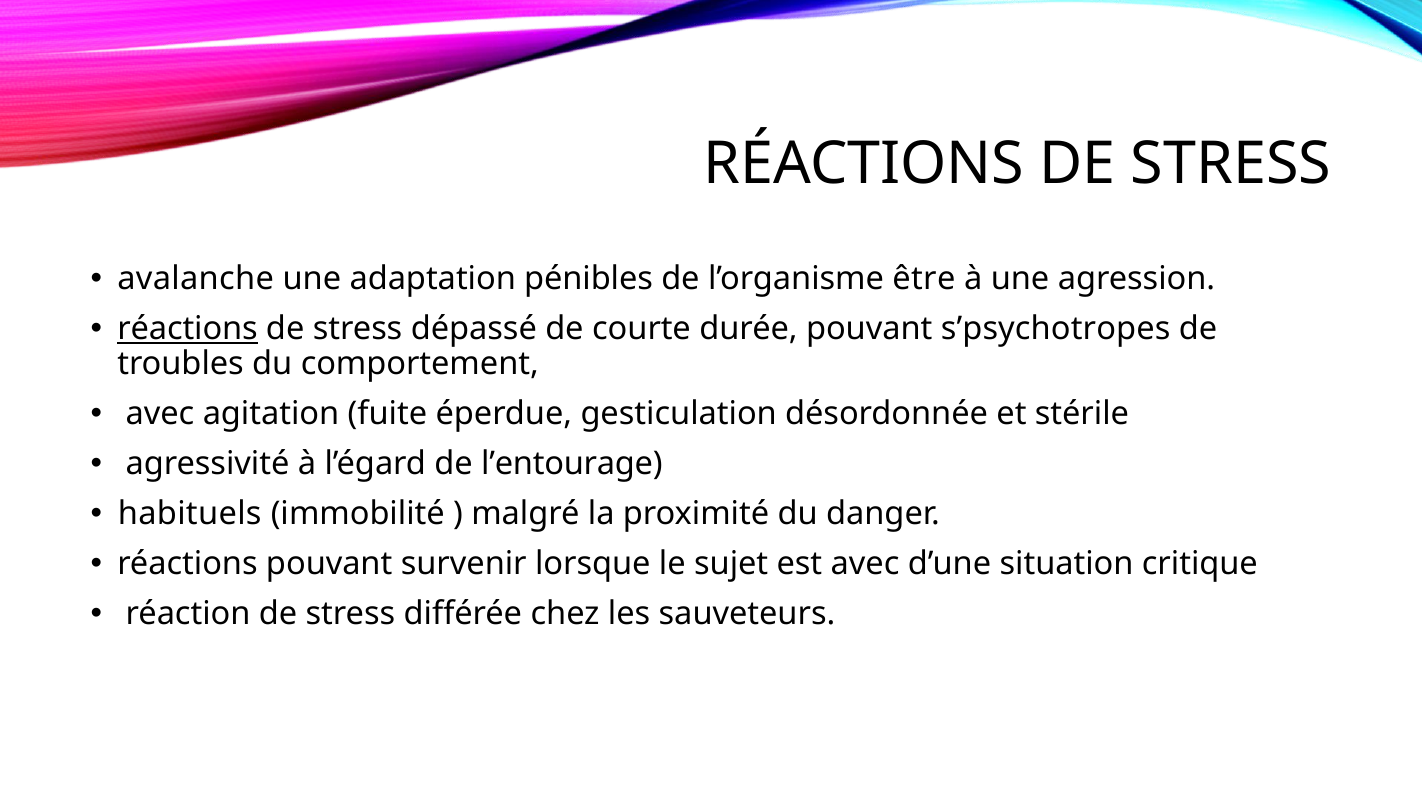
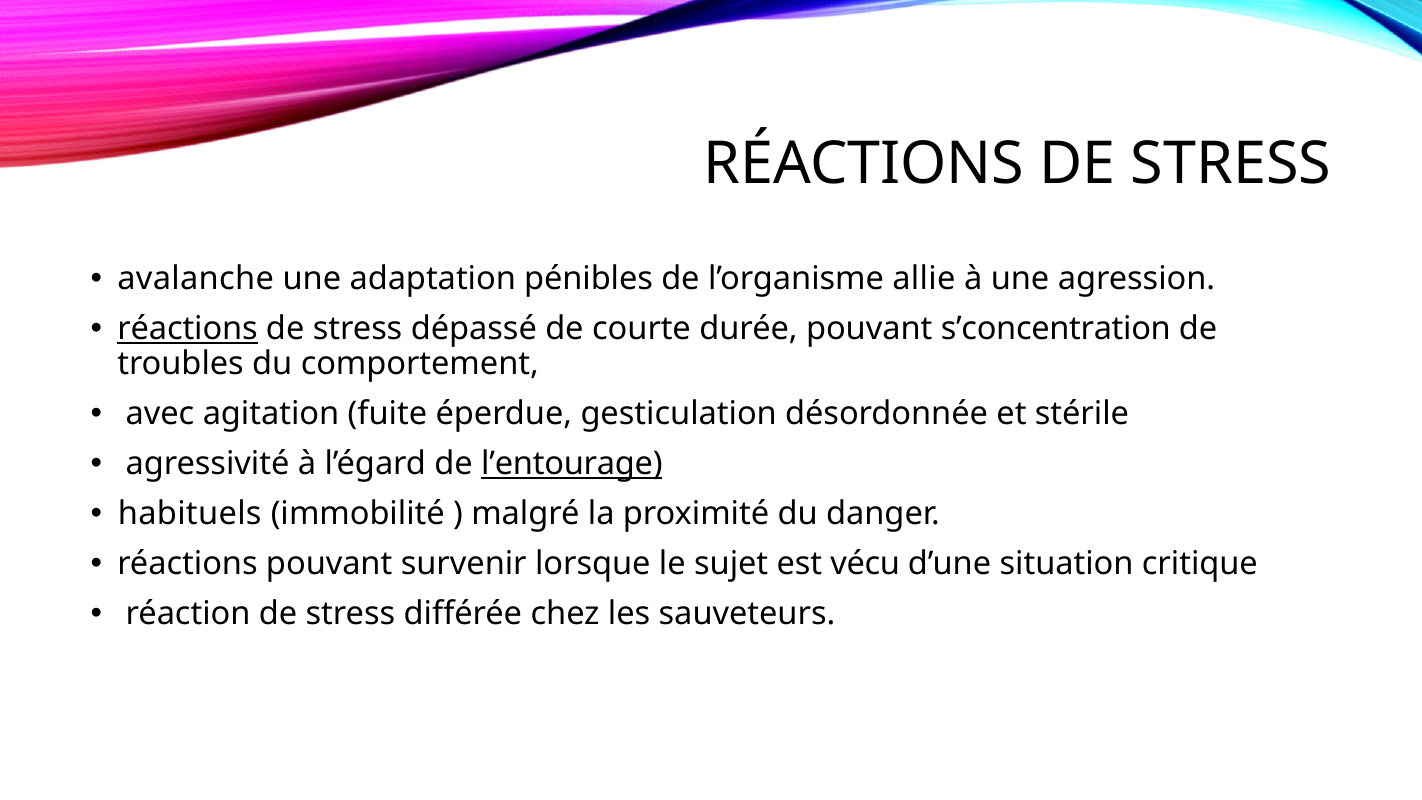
être: être -> allie (924, 279)
s’psychotropes: s’psychotropes -> s’concentration (1056, 329)
l’entourage underline: none -> present (572, 464)
est avec: avec -> vécu (865, 564)
